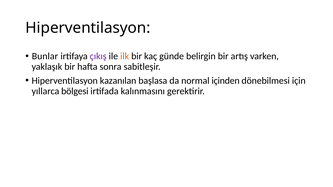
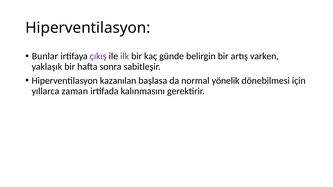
ilk colour: orange -> purple (125, 56)
içinden: içinden -> yönelik (226, 81)
bölgesi: bölgesi -> zaman (75, 91)
